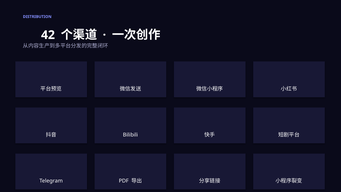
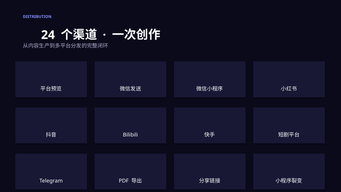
42: 42 -> 24 (48, 35)
